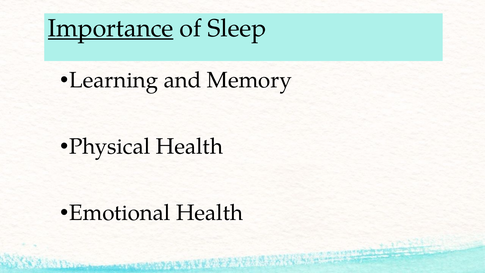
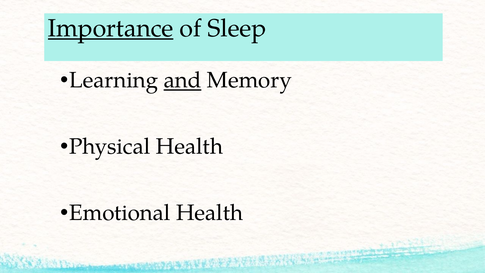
and underline: none -> present (183, 80)
